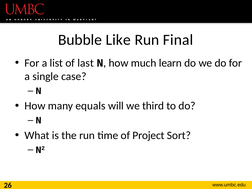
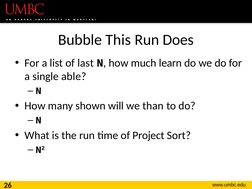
Like: Like -> This (118, 40)
Final: Final -> Does (178, 40)
case: case -> able (74, 76)
equals: equals -> shown (91, 106)
third: third -> than (153, 106)
